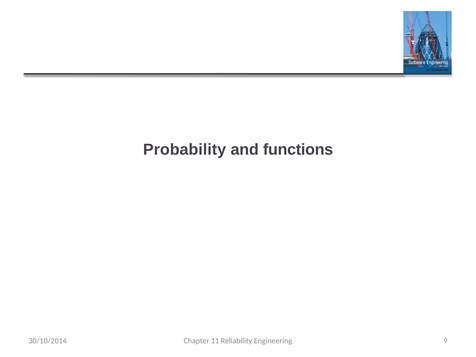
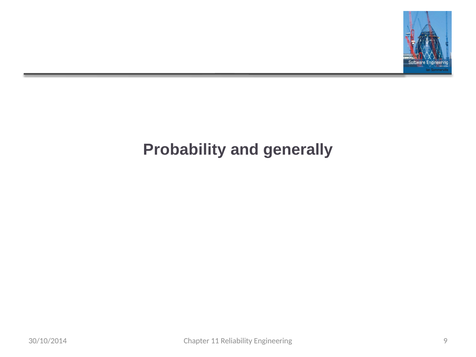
functions: functions -> generally (298, 150)
